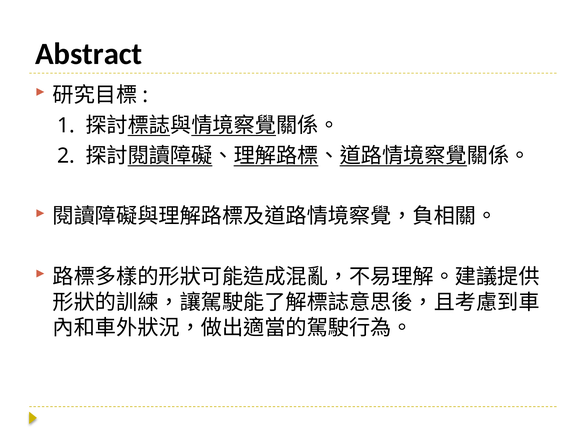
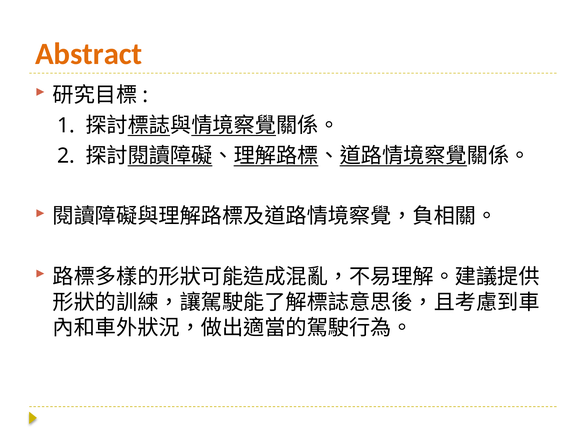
Abstract colour: black -> orange (89, 54)
